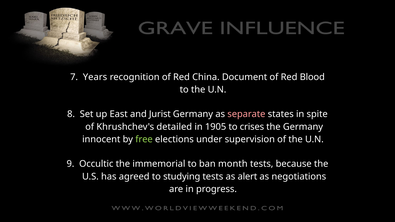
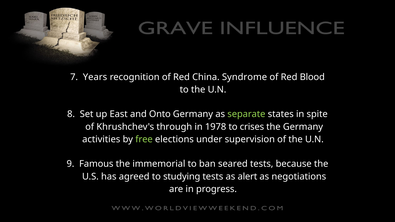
Document: Document -> Syndrome (244, 77)
Jurist: Jurist -> Onto (160, 114)
separate colour: pink -> light green (246, 114)
detailed: detailed -> through (174, 127)
1905: 1905 -> 1978 (216, 127)
innocent: innocent -> activities (101, 139)
Occultic: Occultic -> Famous (96, 164)
month: month -> seared (233, 164)
